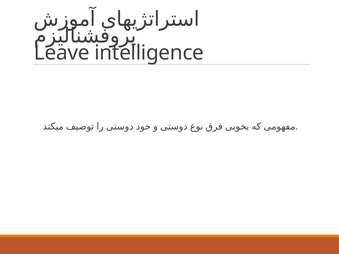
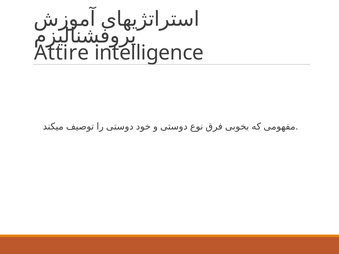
Leave: Leave -> Attire (62, 53)
